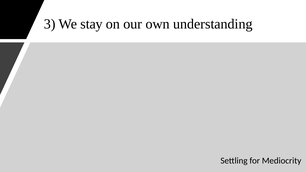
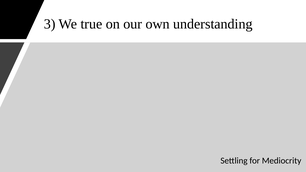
stay: stay -> true (91, 24)
